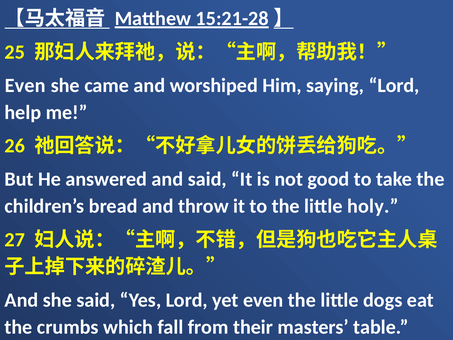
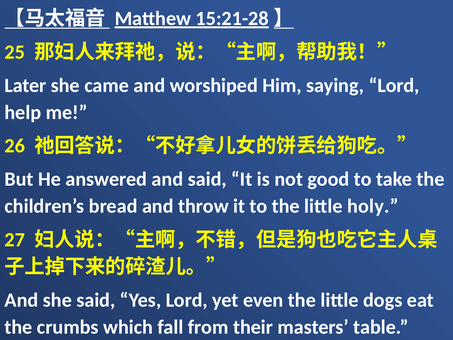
Even: Even -> Later (25, 85)
